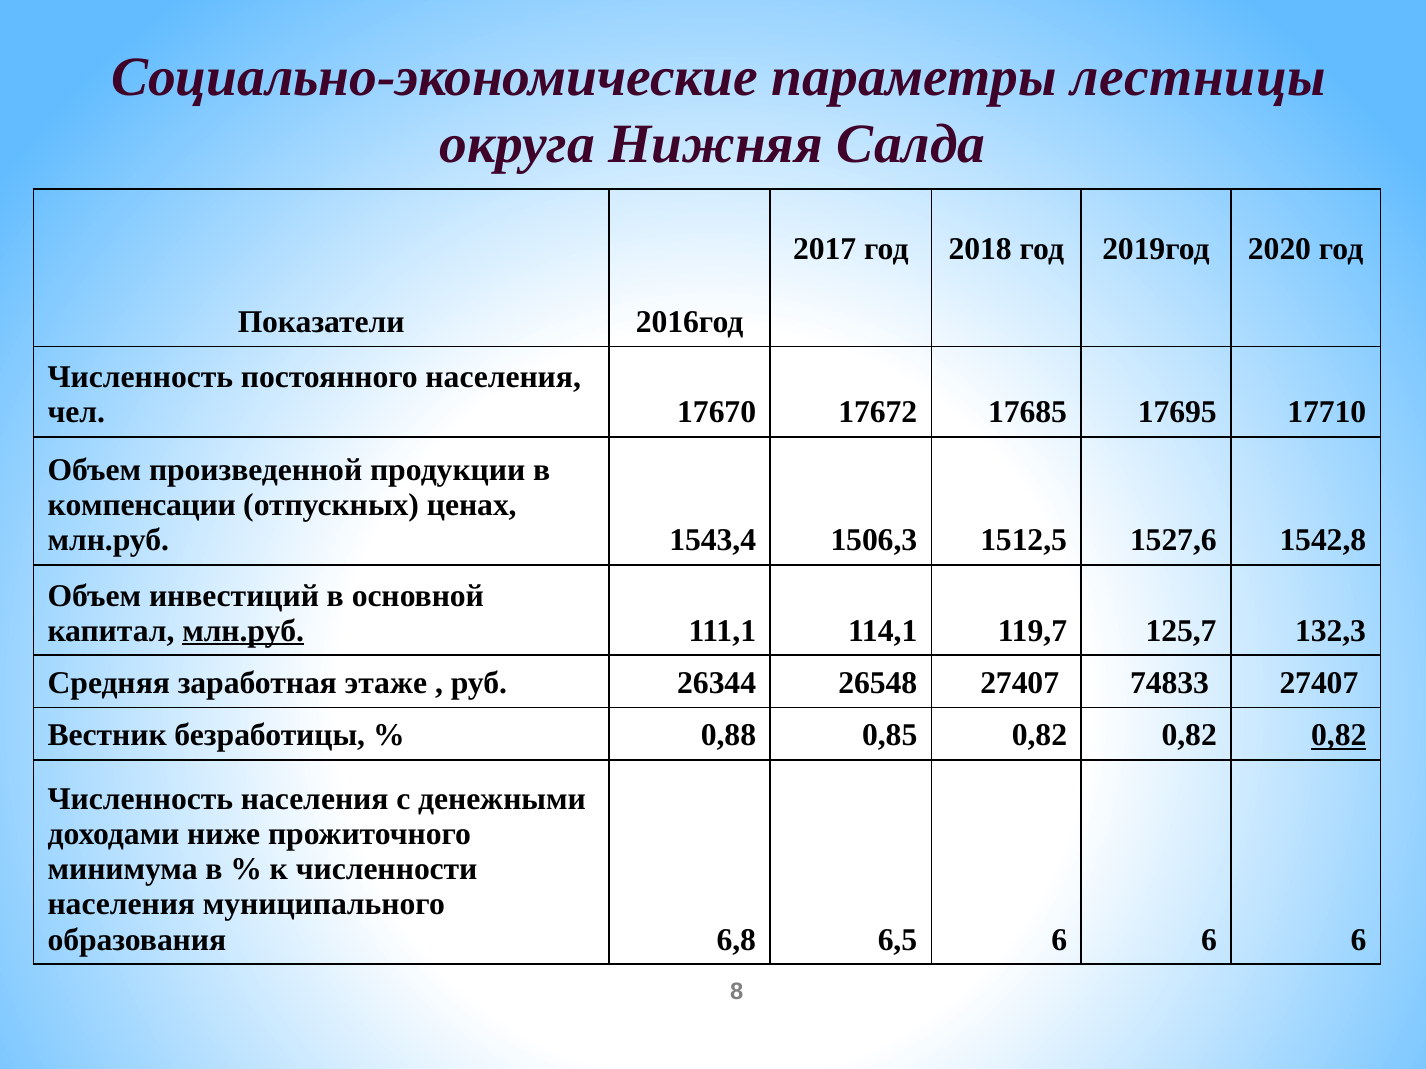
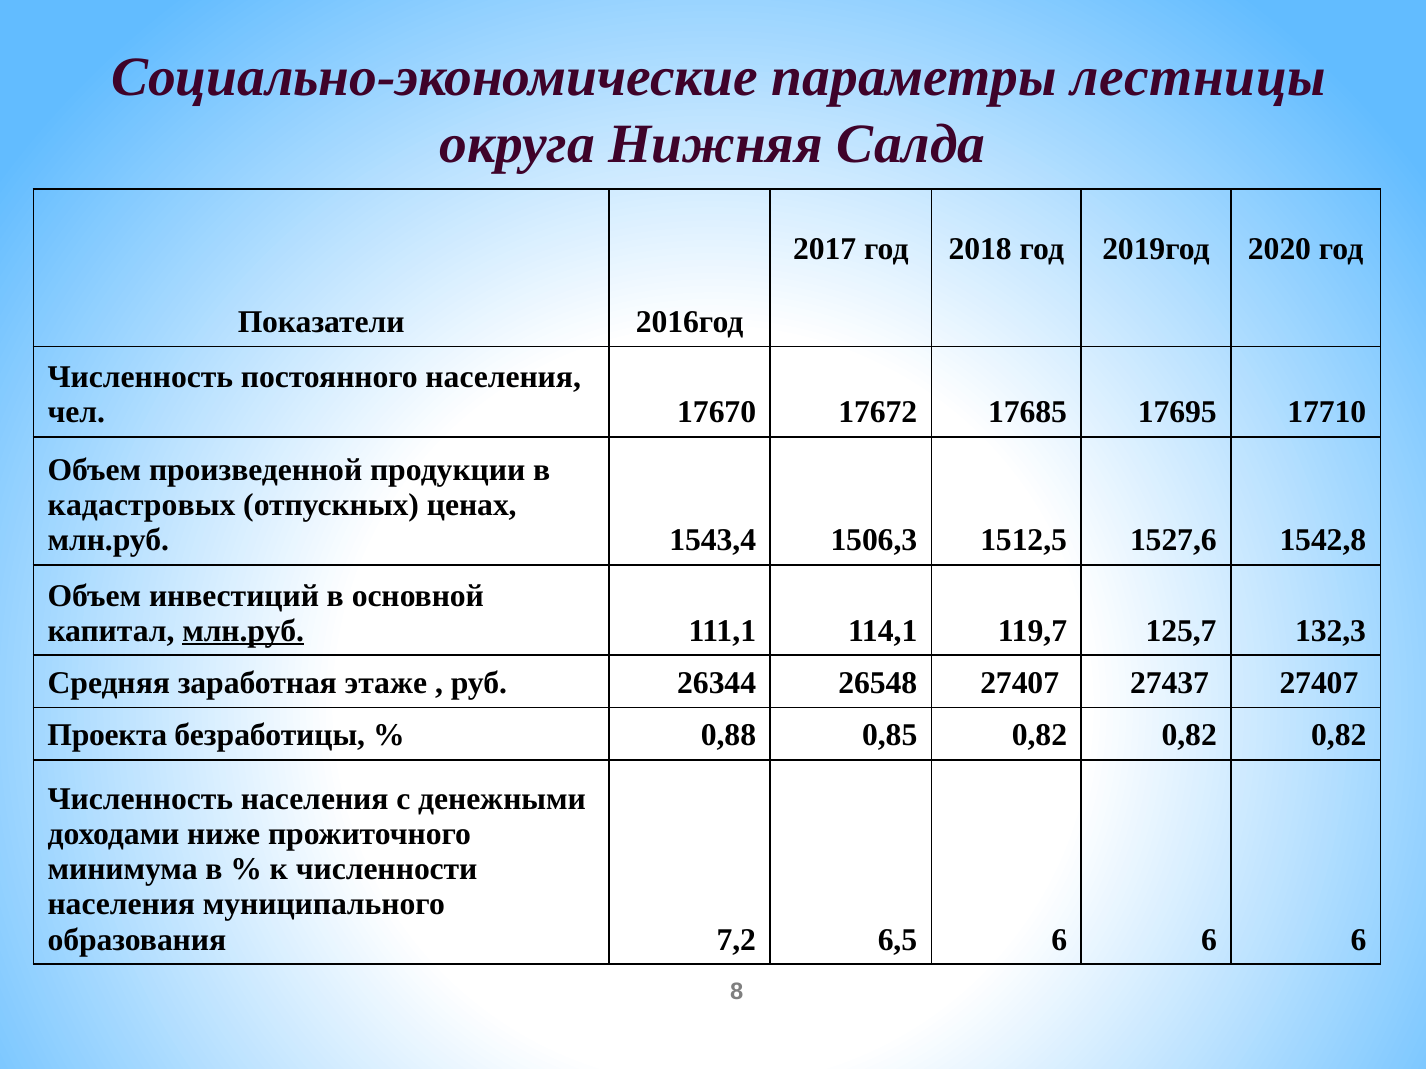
компенсации: компенсации -> кадастровых (142, 506)
74833: 74833 -> 27437 (1169, 683)
Вестник: Вестник -> Проекта (107, 736)
0,82 underline: present -> none (1339, 736)
6,8: 6,8 -> 7,2 (736, 940)
